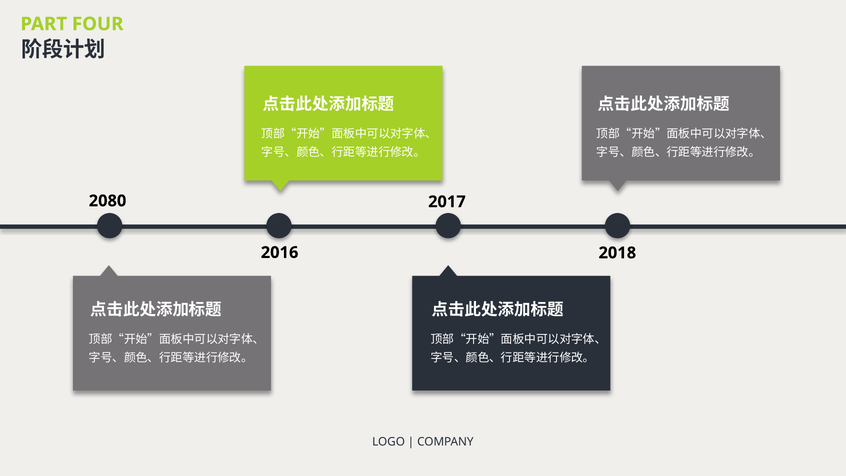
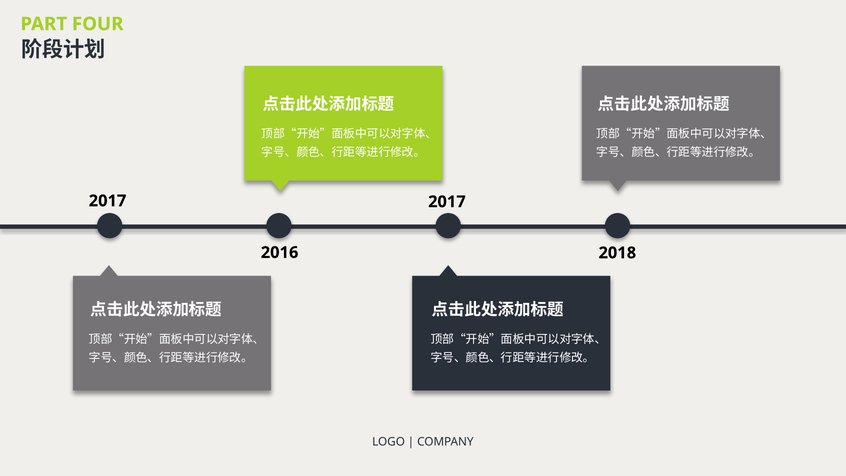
2080: 2080 -> 2017 (108, 201)
